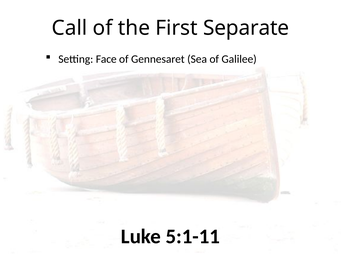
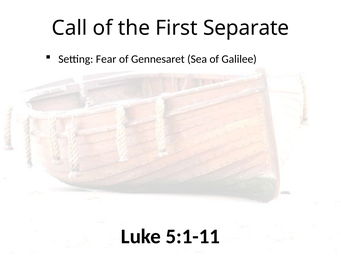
Face: Face -> Fear (106, 59)
